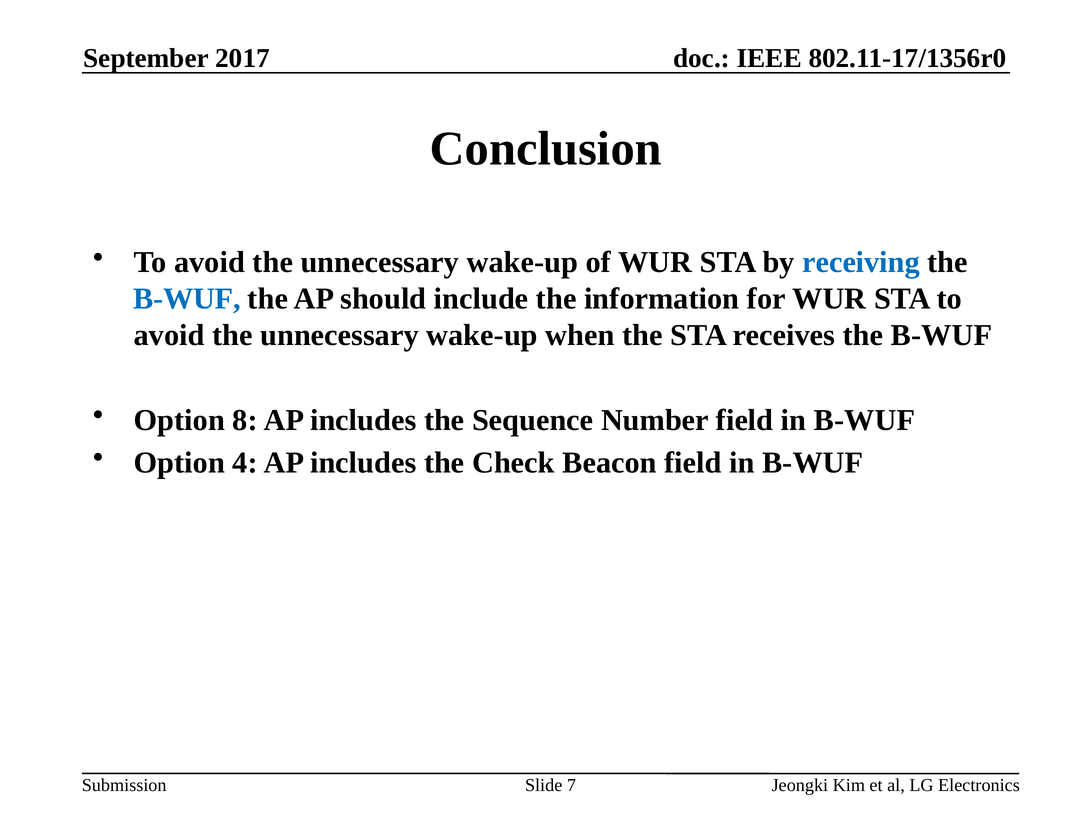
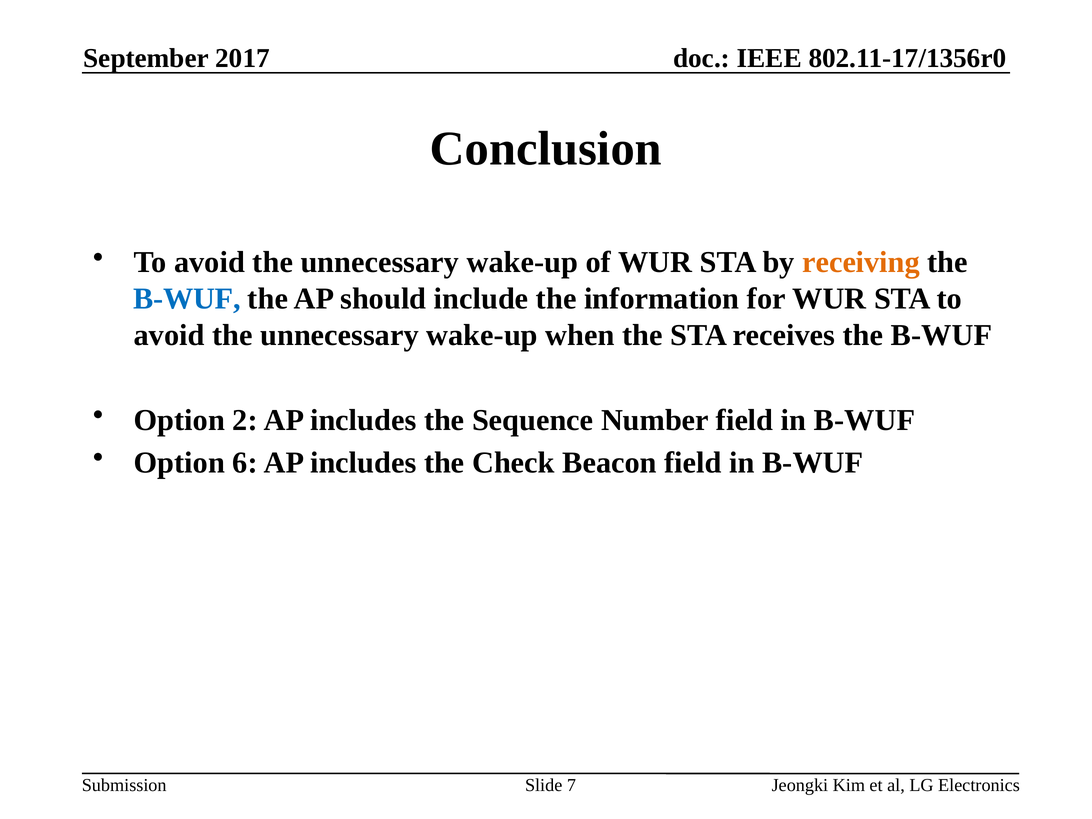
receiving colour: blue -> orange (861, 262)
8: 8 -> 2 (245, 420)
4: 4 -> 6 (245, 463)
